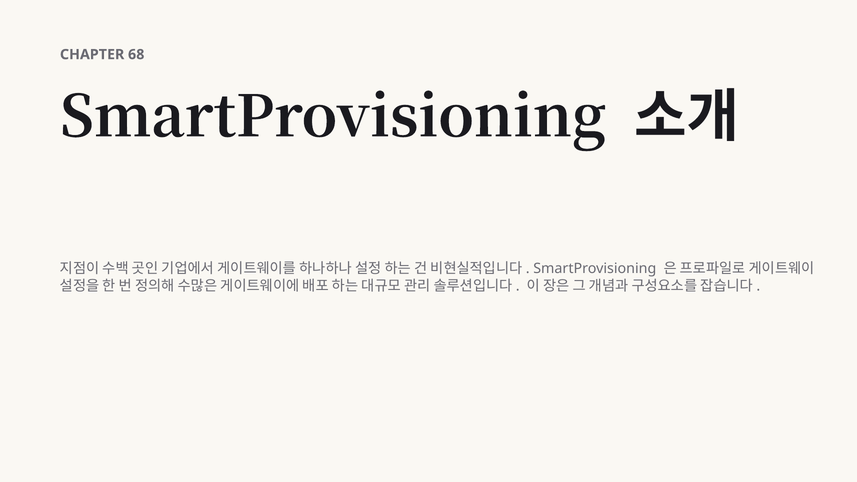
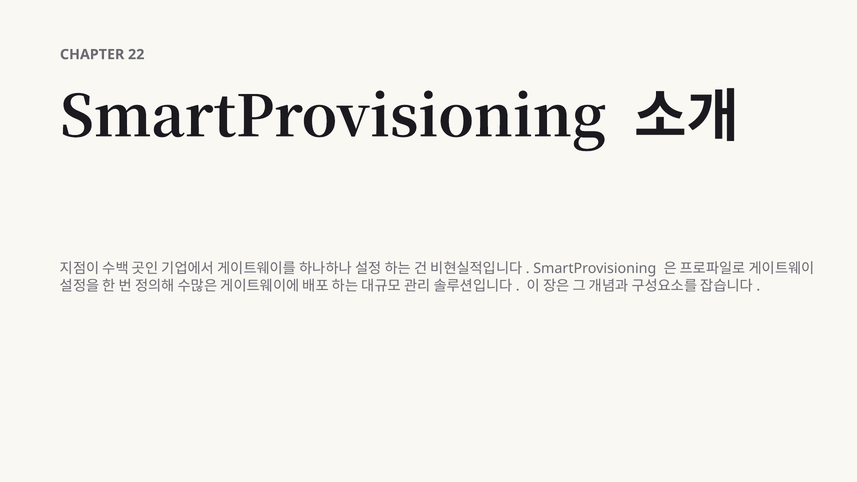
68: 68 -> 22 (136, 55)
